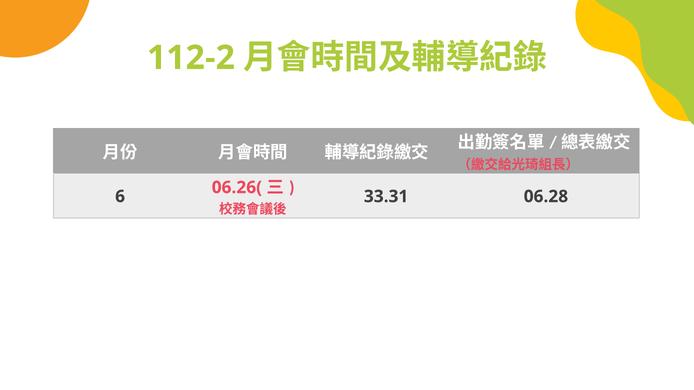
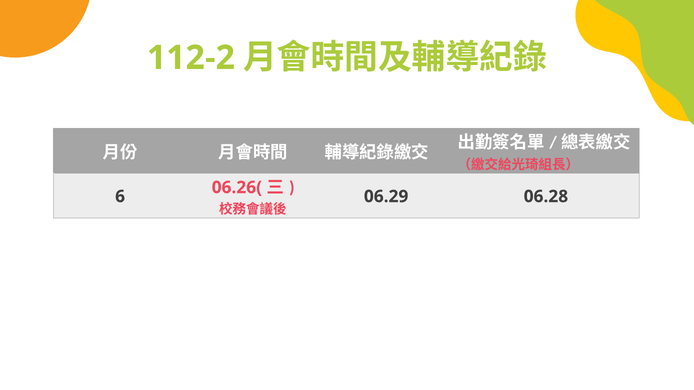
33.31: 33.31 -> 06.29 (386, 197)
